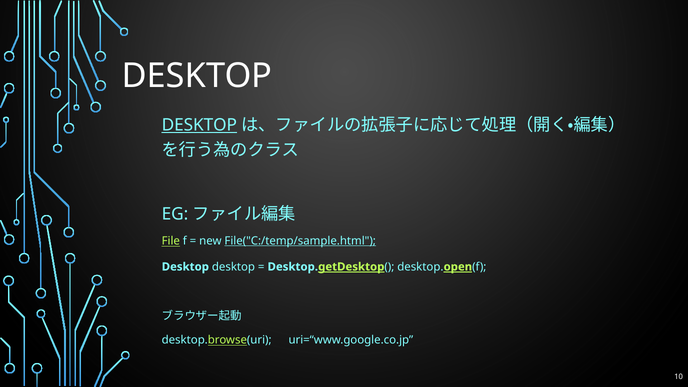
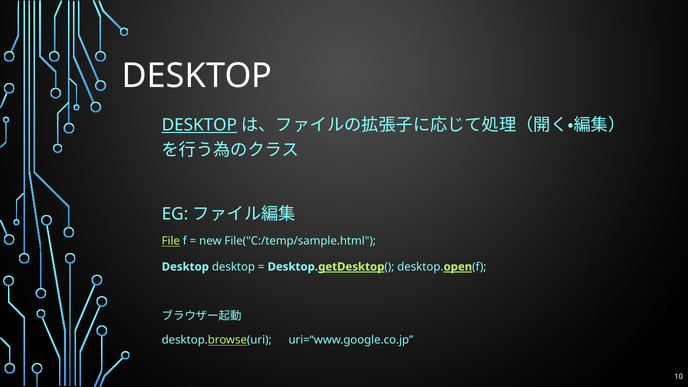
File("C:/temp/sample.html underline: present -> none (300, 241)
